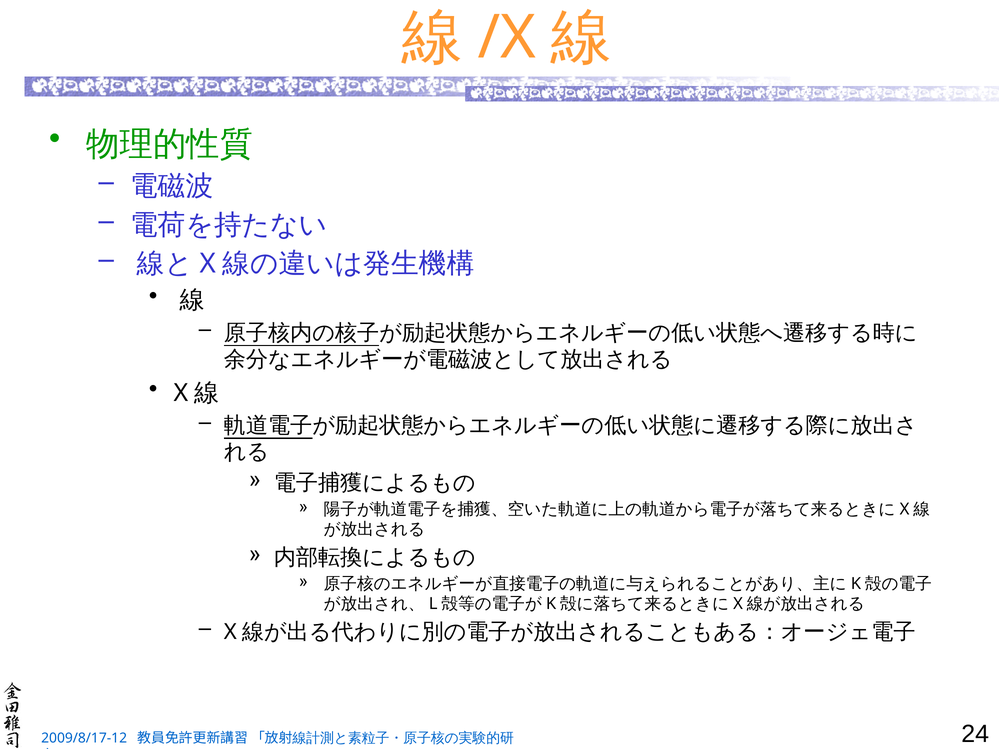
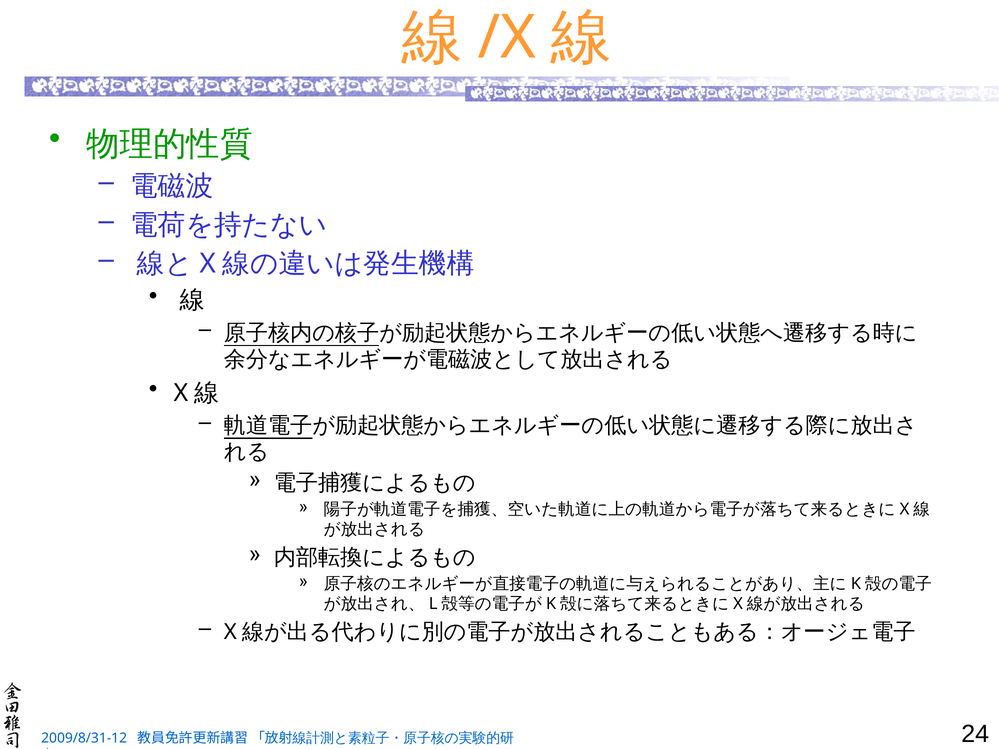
2009/8/17-12: 2009/8/17-12 -> 2009/8/31-12 (84, 739)
